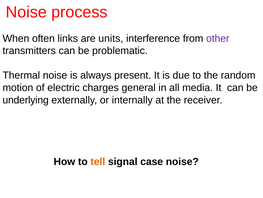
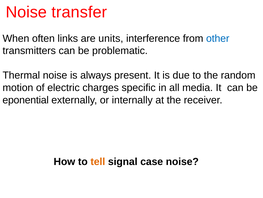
process: process -> transfer (79, 12)
other colour: purple -> blue (218, 38)
general: general -> specific (139, 87)
underlying: underlying -> eponential (26, 100)
